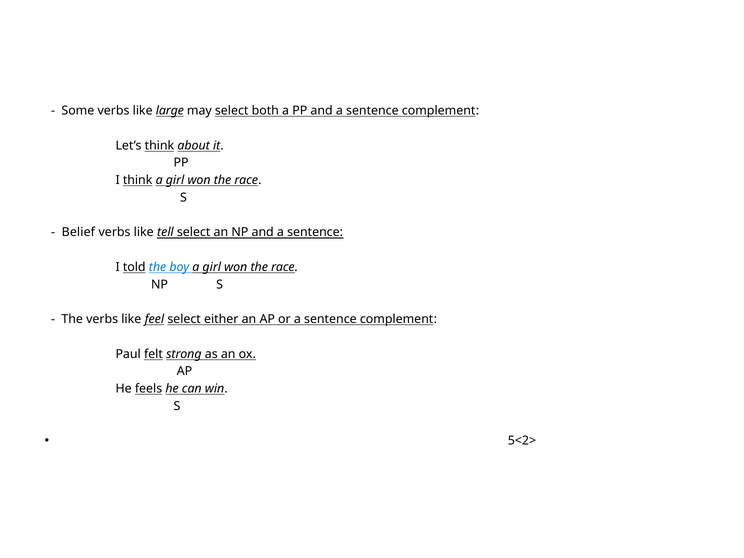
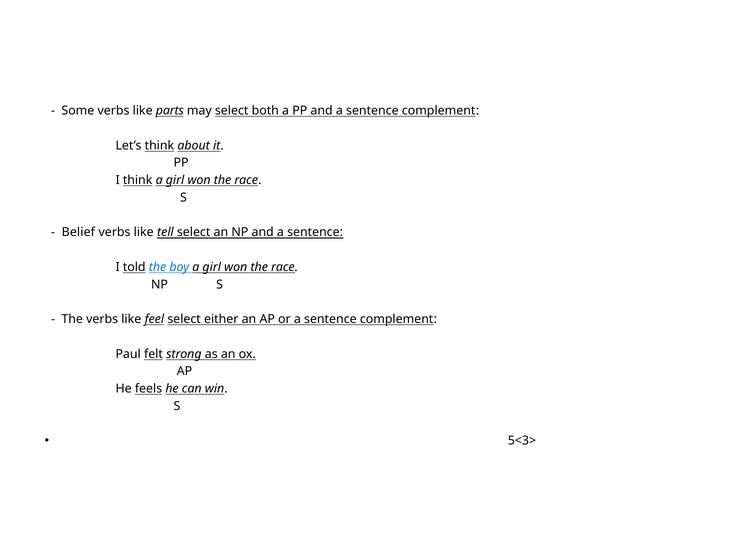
large: large -> parts (170, 111)
5<2>: 5<2> -> 5<3> (522, 441)
